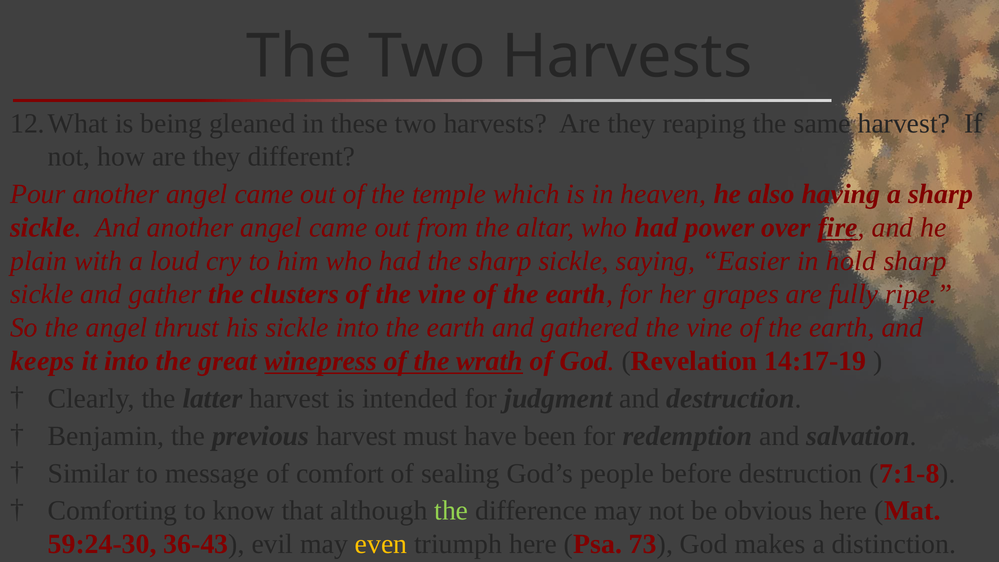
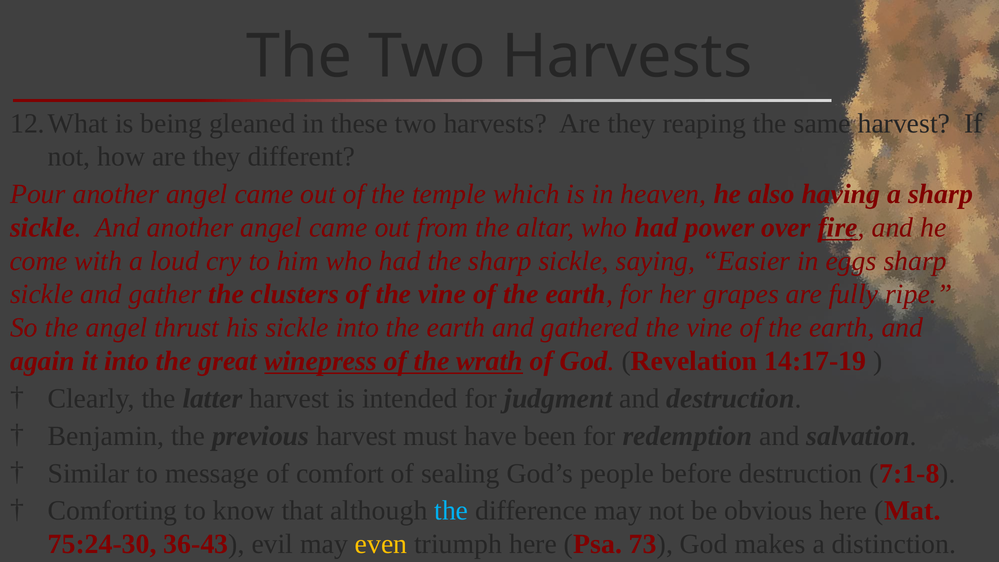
plain: plain -> come (39, 261)
hold: hold -> eggs (851, 261)
keeps: keeps -> again (43, 361)
the colour: light green -> light blue (451, 511)
59:24-30: 59:24-30 -> 75:24-30 (102, 544)
